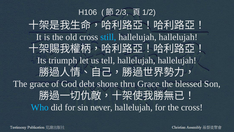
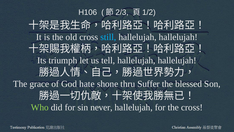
debt: debt -> hate (87, 84)
thru Grace: Grace -> Suffer (149, 84)
Who colour: light blue -> light green (40, 107)
